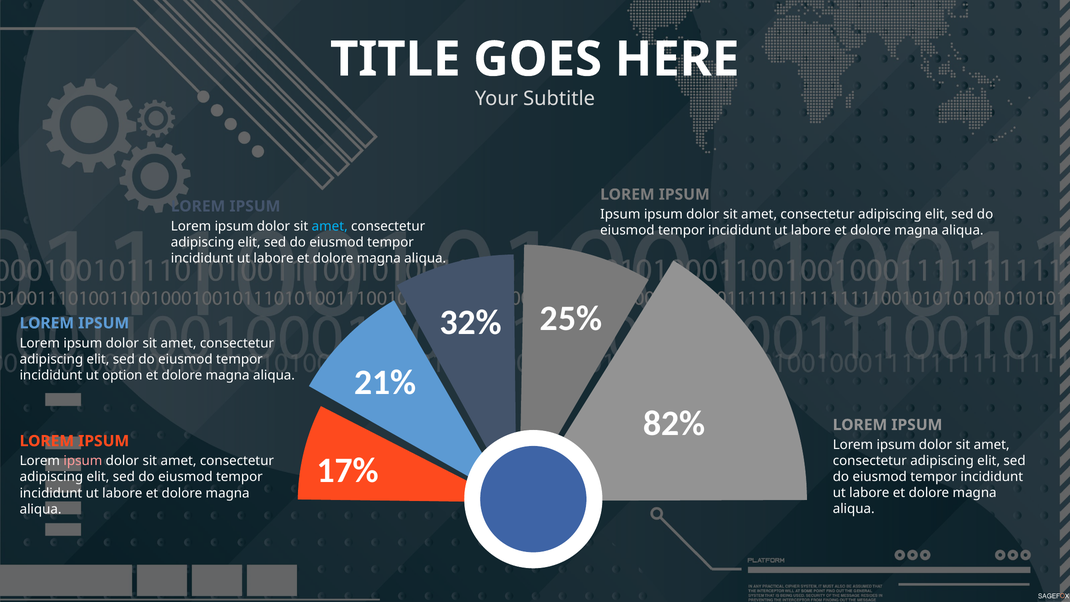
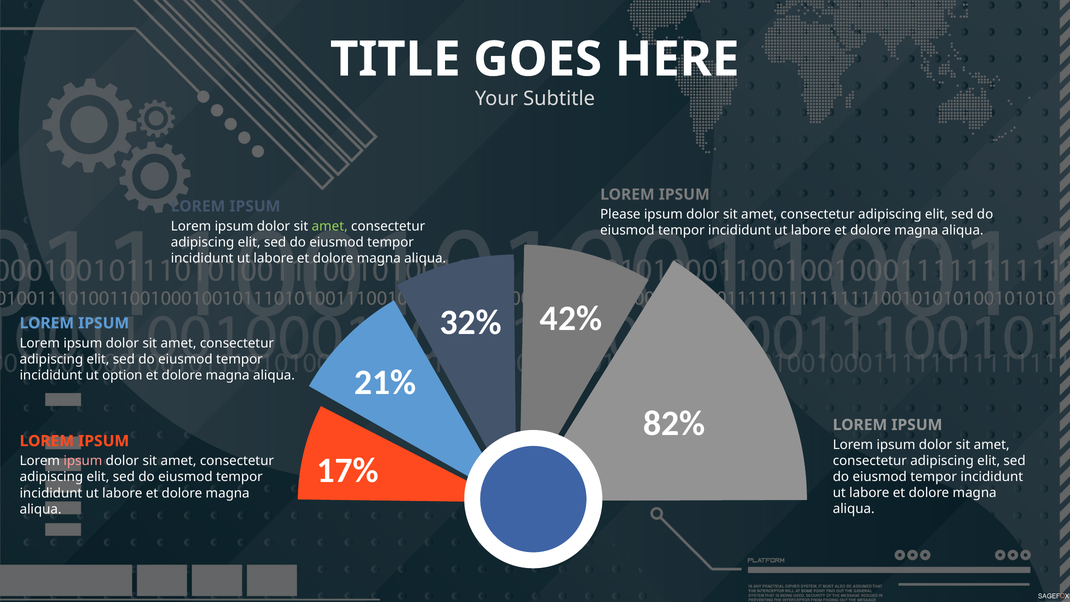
Ipsum: Ipsum -> Please (620, 214)
amet colour: light blue -> light green (330, 226)
25%: 25% -> 42% (571, 318)
